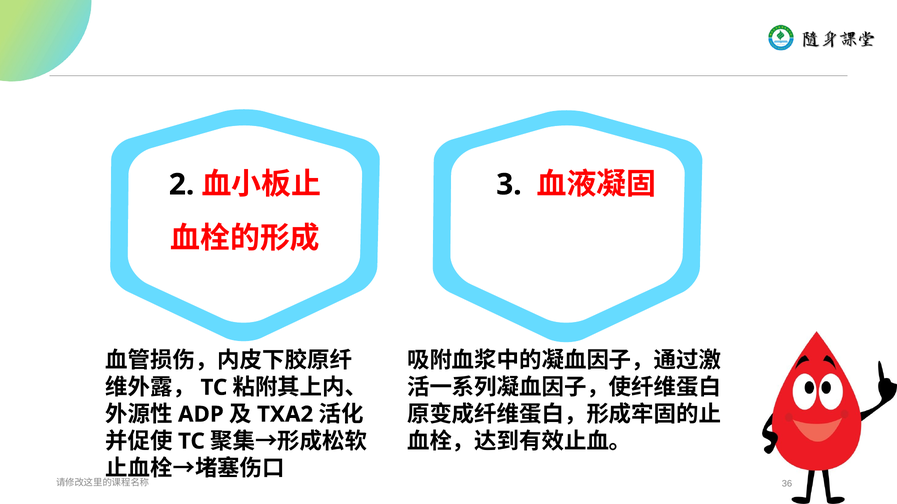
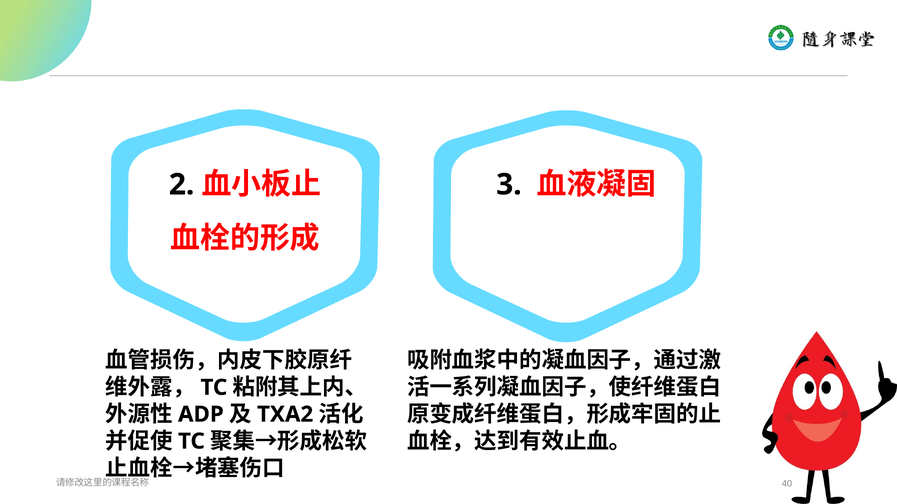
36: 36 -> 40 (787, 484)
